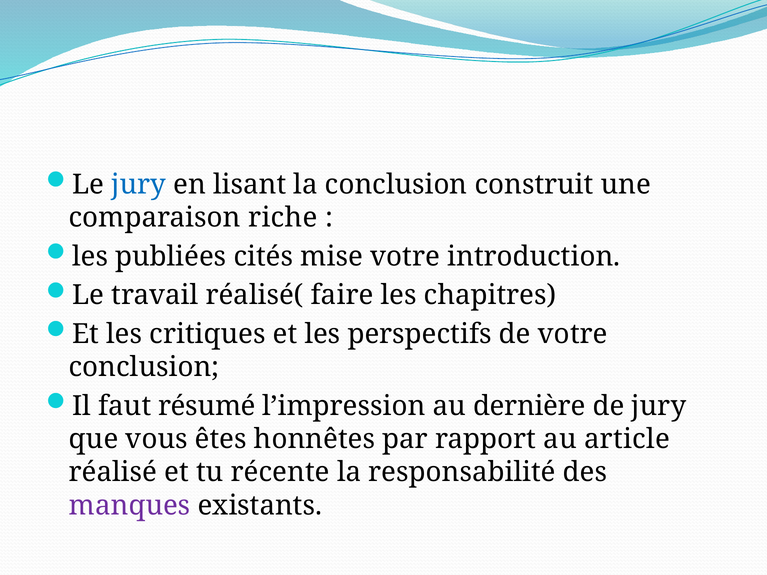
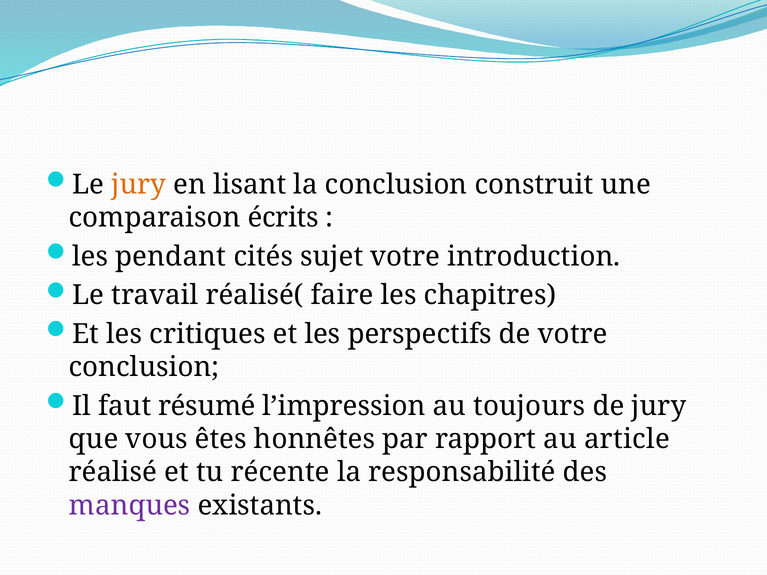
jury colour: blue -> orange (139, 185)
riche: riche -> écrits (283, 218)
publiées: publiées -> pendant (171, 257)
mise: mise -> sujet (332, 257)
dernière: dernière -> toujours (529, 406)
